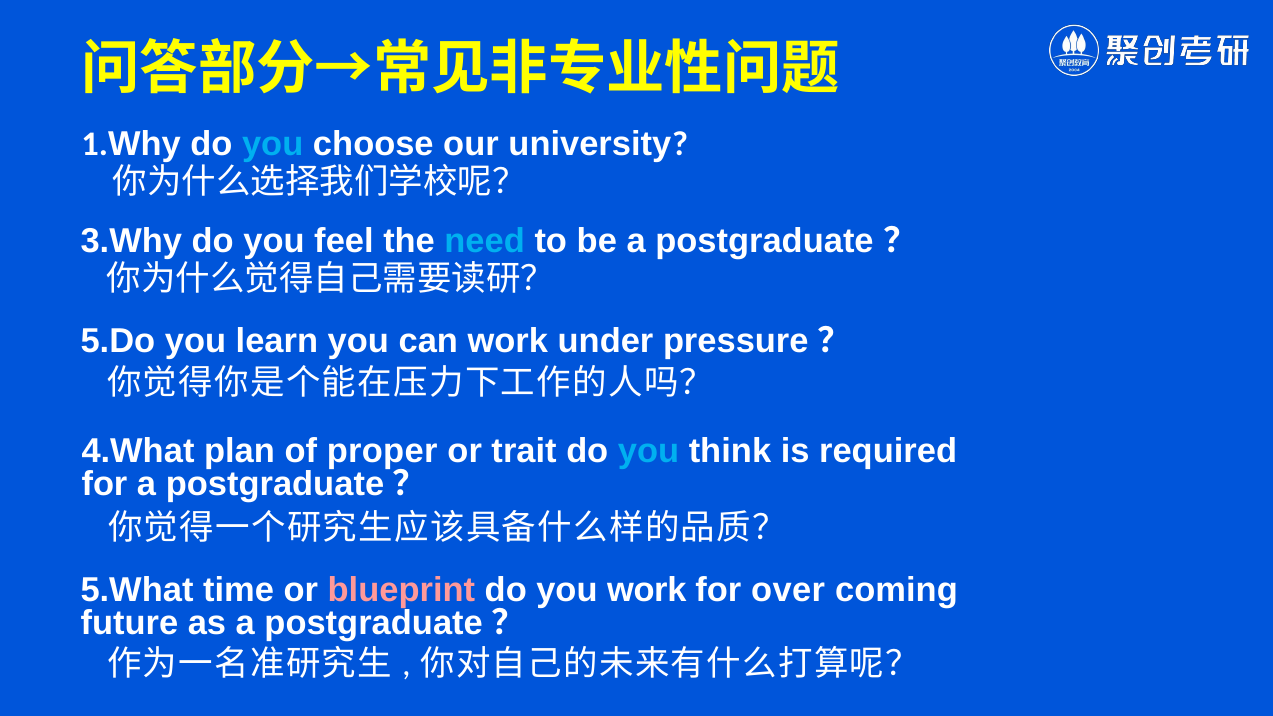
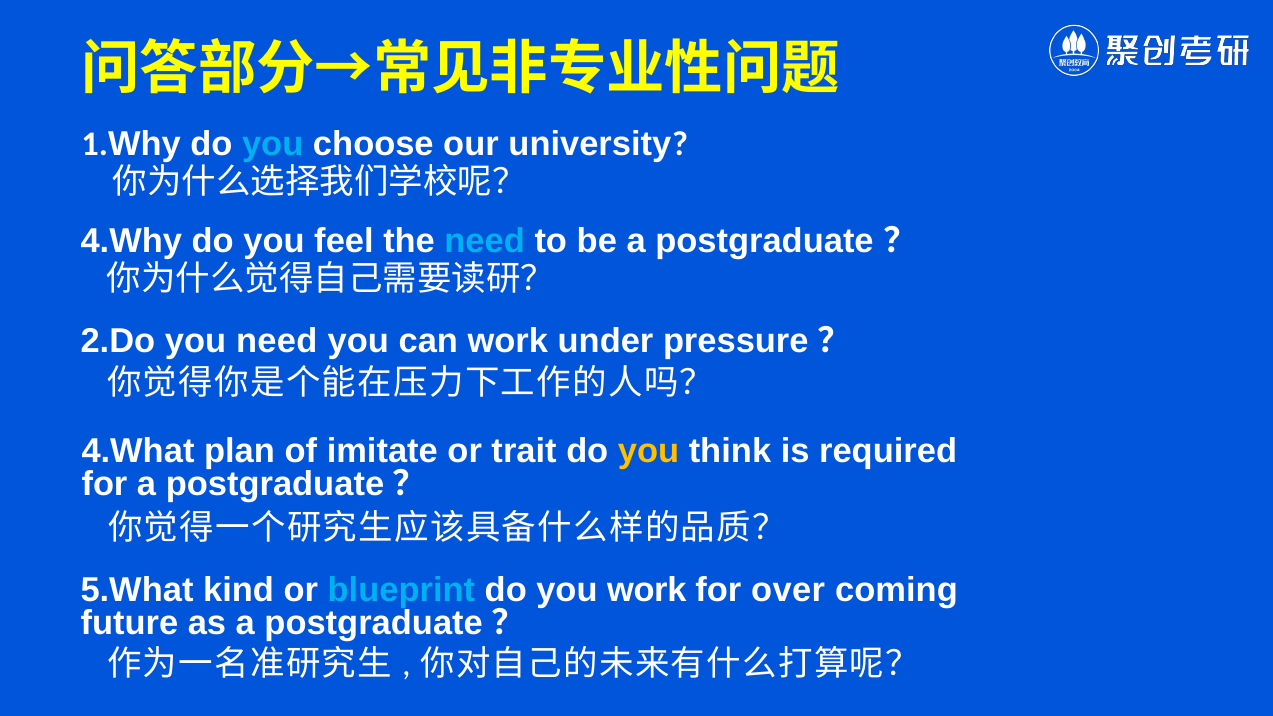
3.Why: 3.Why -> 4.Why (131, 241)
5.Do: 5.Do -> 2.Do (118, 342)
you learn: learn -> need (277, 342)
proper: proper -> imitate (382, 451)
you colour: light blue -> yellow (649, 451)
time: time -> kind (239, 590)
blueprint colour: pink -> light blue (401, 590)
